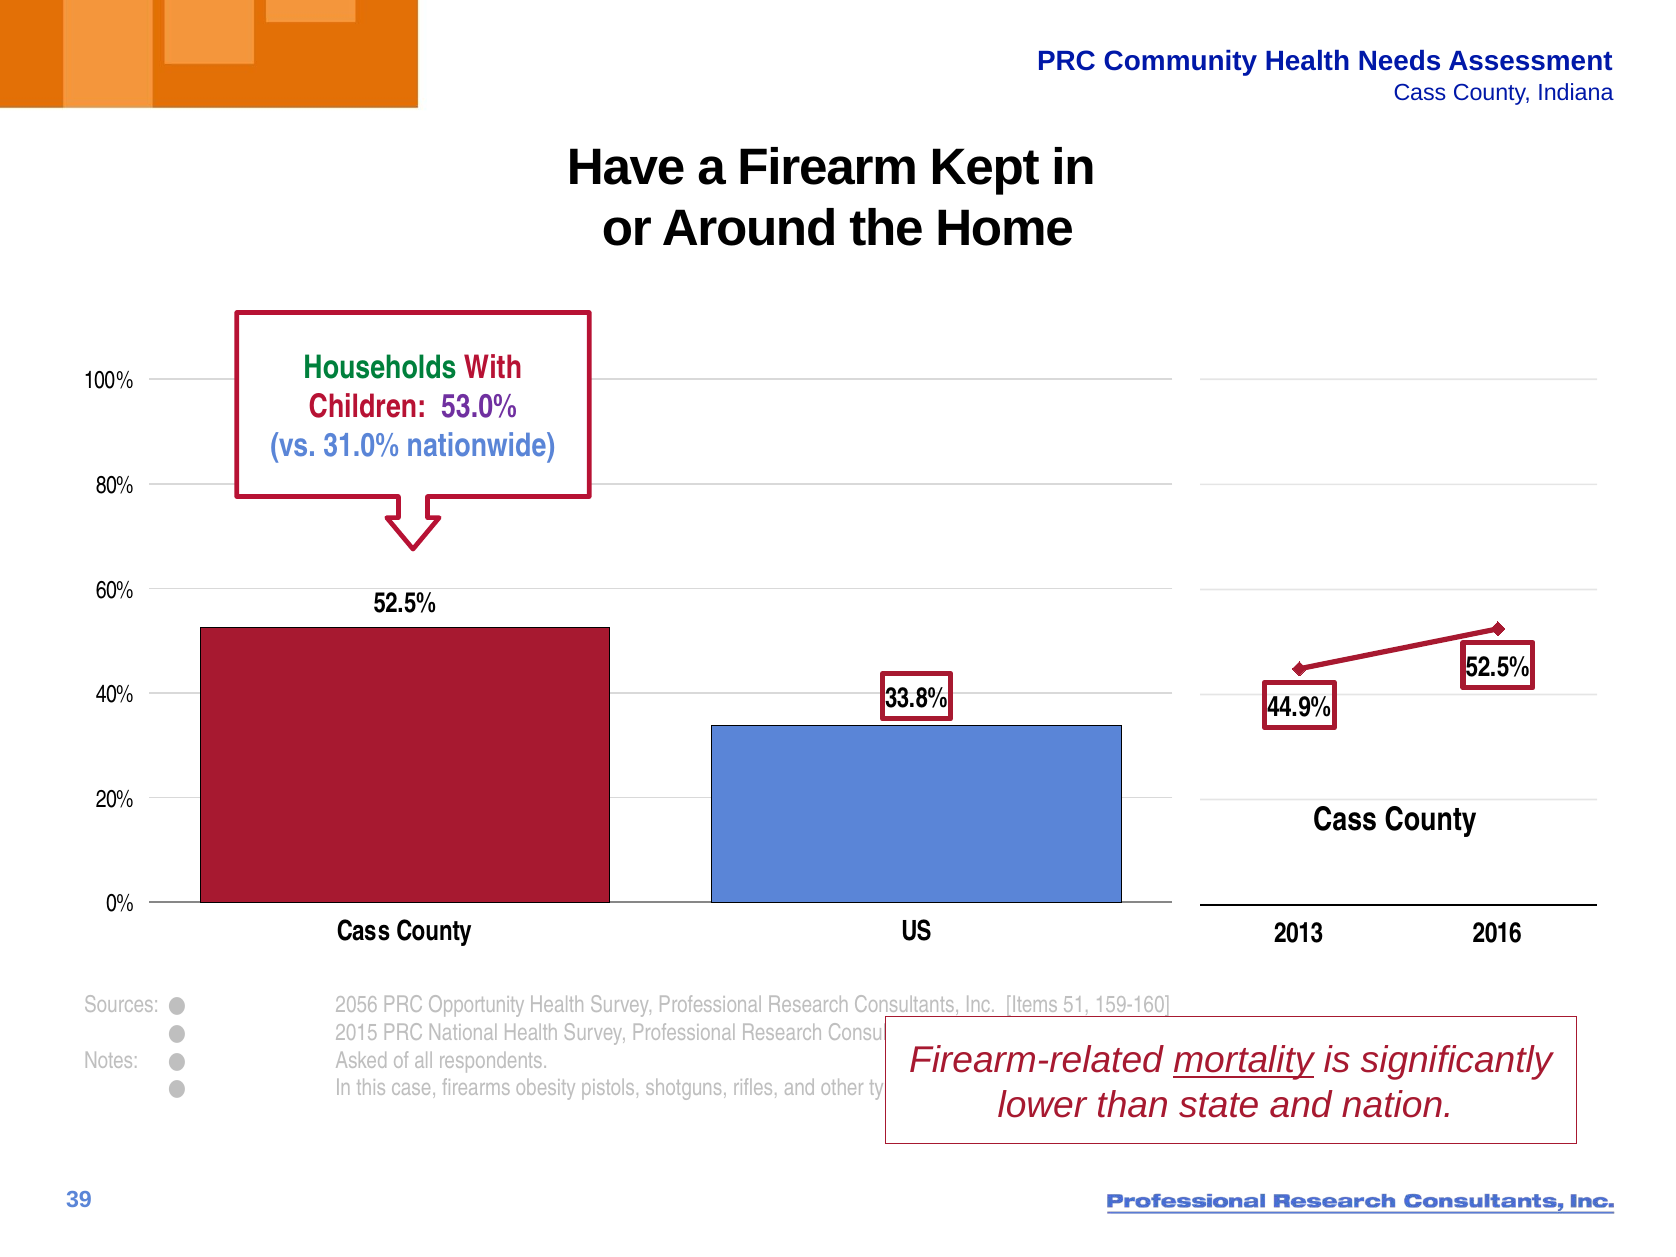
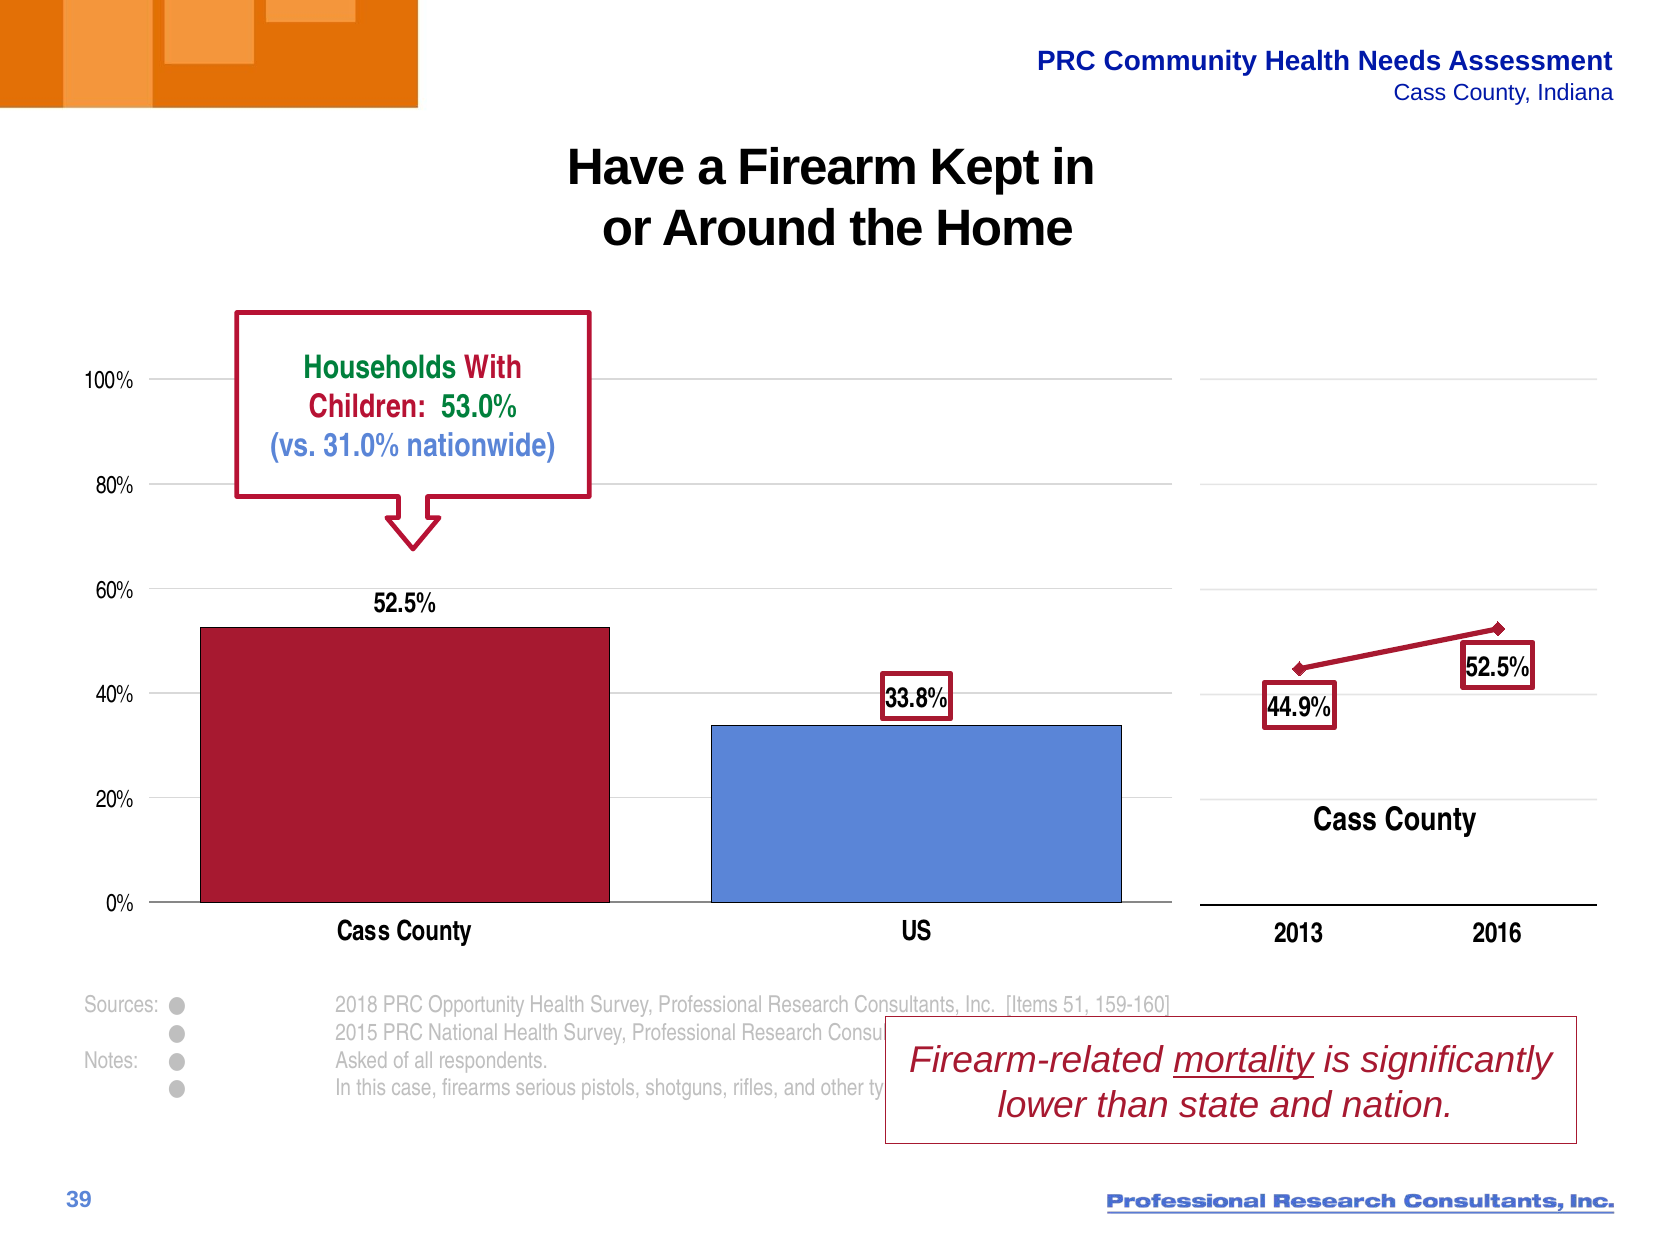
53.0% colour: purple -> green (479, 407)
2056: 2056 -> 2018 (357, 1005)
obesity: obesity -> serious (546, 1088)
